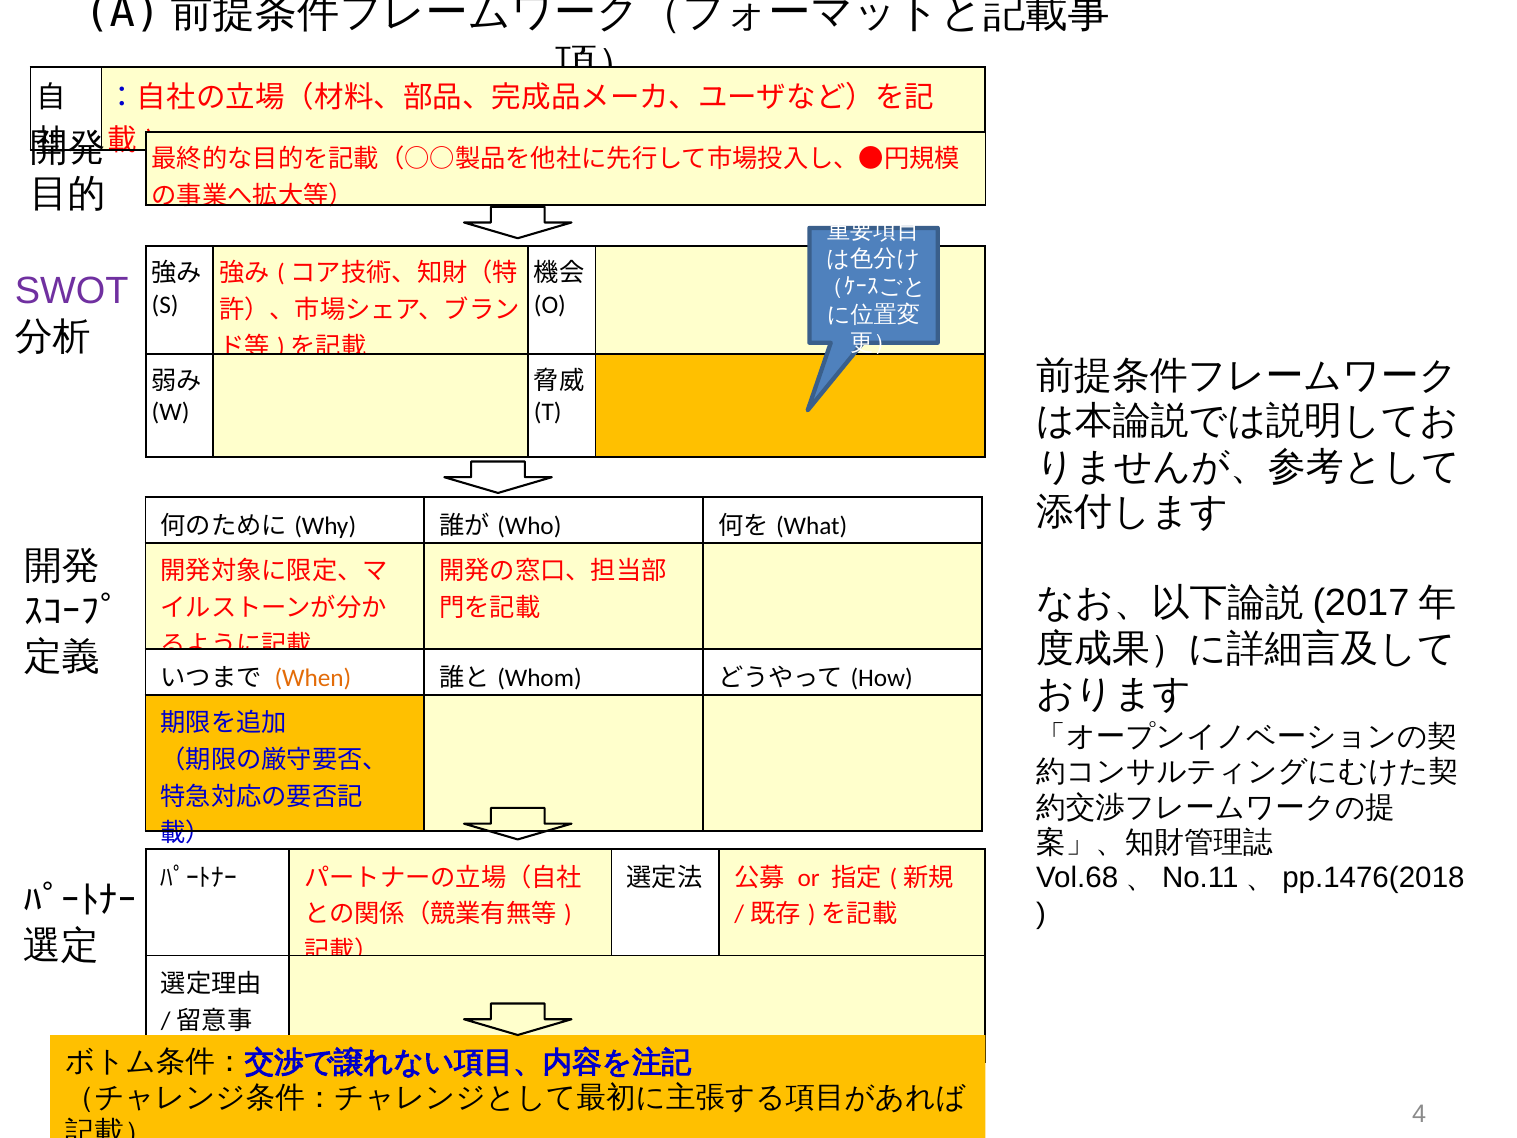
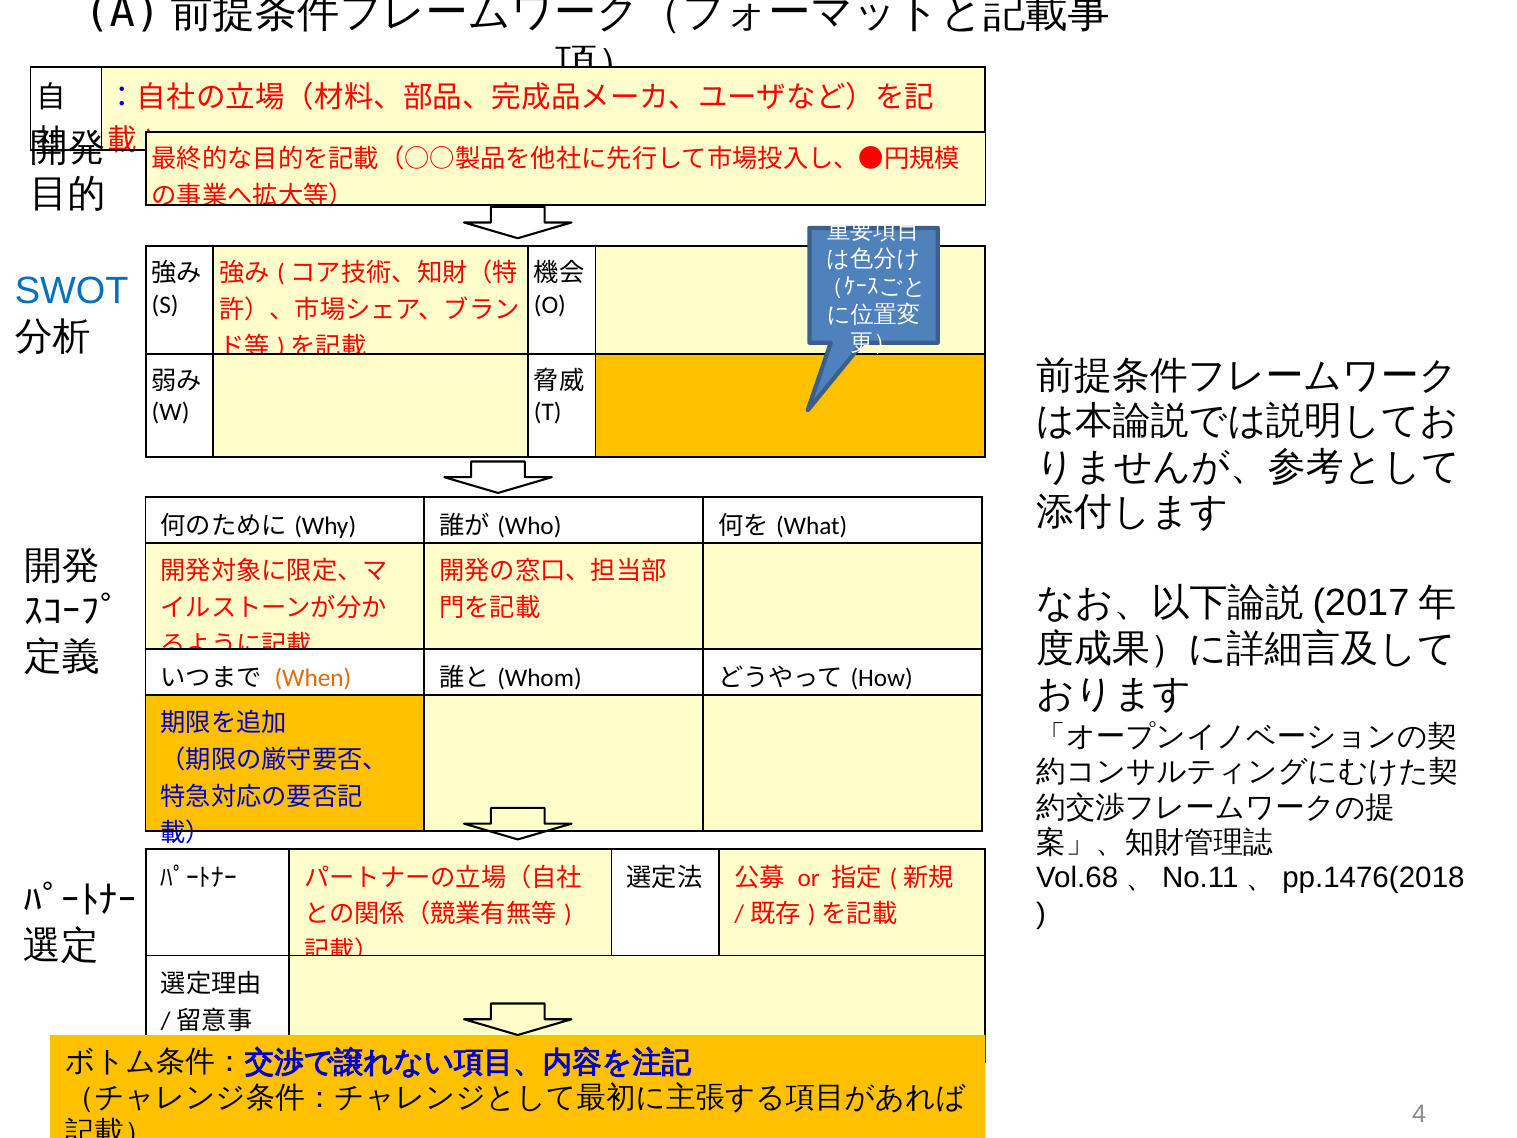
SWOT colour: purple -> blue (72, 291)
